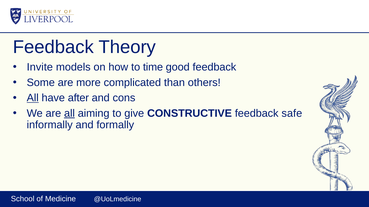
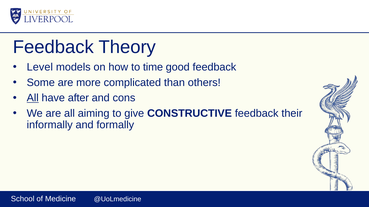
Invite: Invite -> Level (40, 67)
all underline: present -> none (69, 114)
safe: safe -> their (292, 114)
